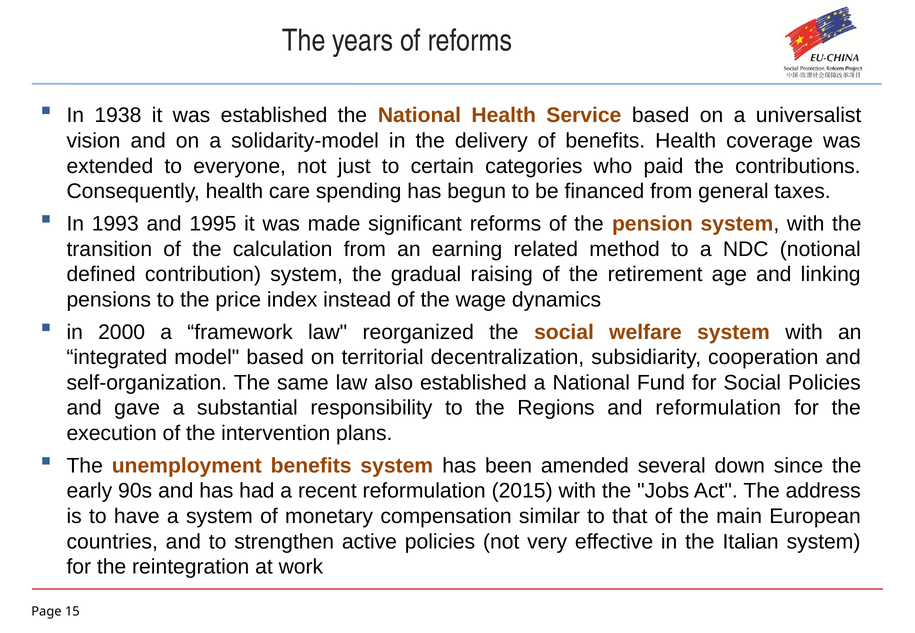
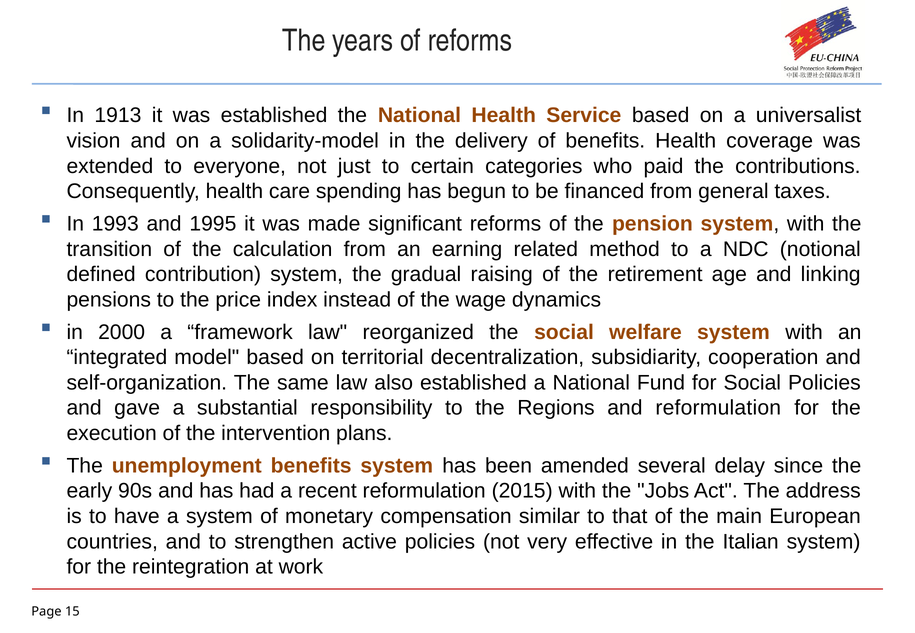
1938: 1938 -> 1913 (118, 115)
down: down -> delay (740, 466)
